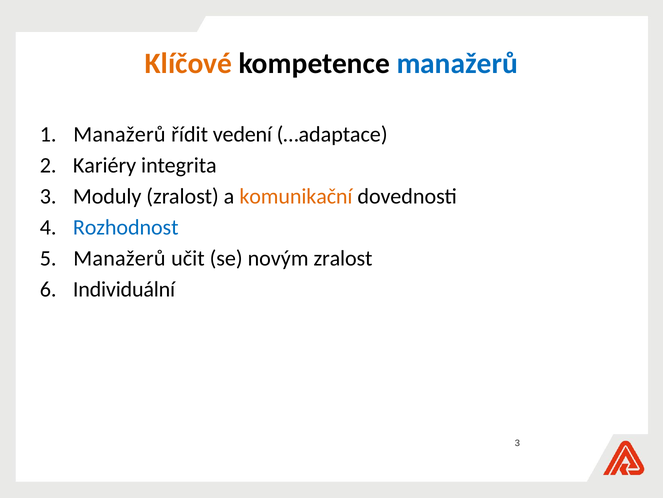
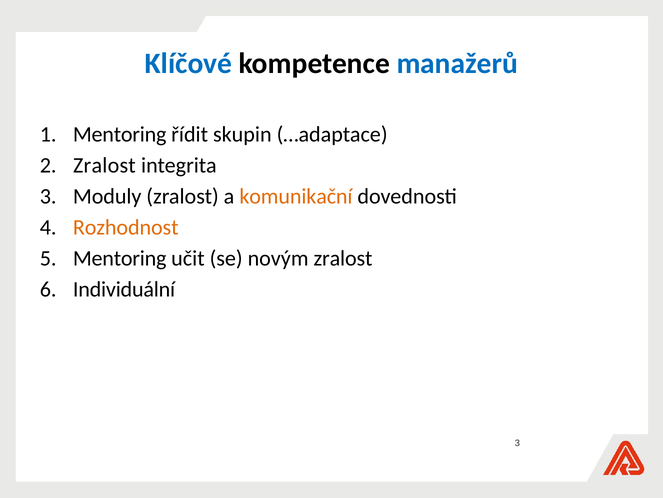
Klíčové colour: orange -> blue (188, 63)
Manažerů: Manažerů -> Mentoring (120, 134)
vedení: vedení -> skupin (242, 134)
Kariéry: Kariéry -> Zralost (104, 165)
Rozhodnost colour: blue -> orange (126, 227)
Manažerů: Manažerů -> Mentoring (120, 258)
